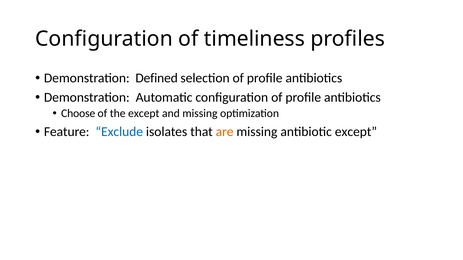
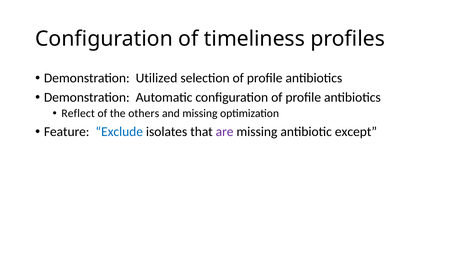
Defined: Defined -> Utilized (157, 78)
Choose: Choose -> Reflect (78, 114)
the except: except -> others (144, 114)
are colour: orange -> purple (225, 132)
